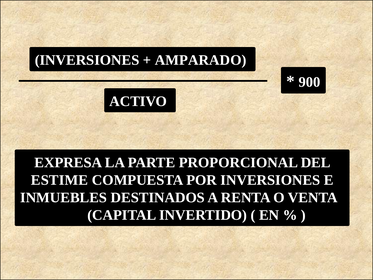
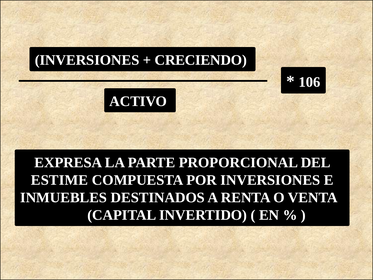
AMPARADO: AMPARADO -> CRECIENDO (201, 60)
900: 900 -> 106 (310, 82)
